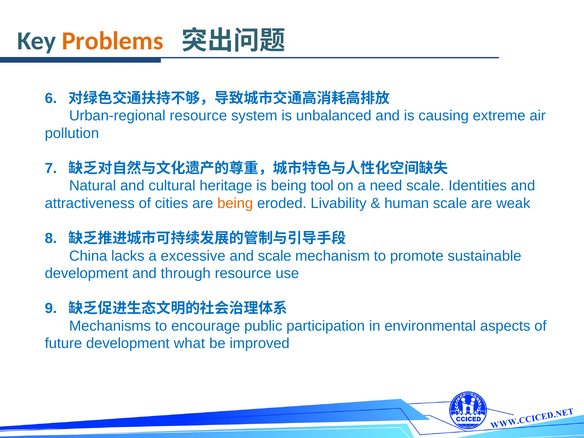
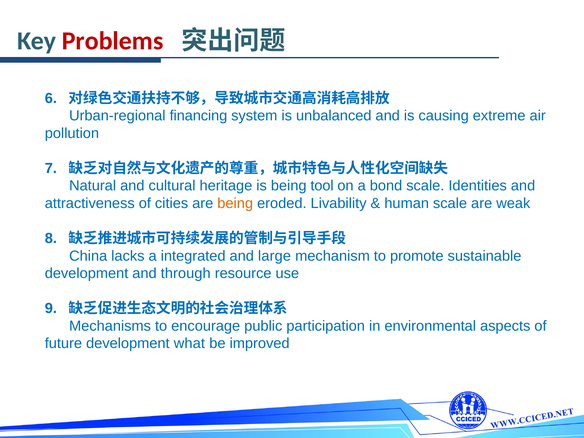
Problems colour: orange -> red (113, 41)
Urban-regional resource: resource -> financing (198, 116)
need: need -> bond (386, 186)
excessive: excessive -> integrated (193, 256)
and scale: scale -> large (274, 256)
